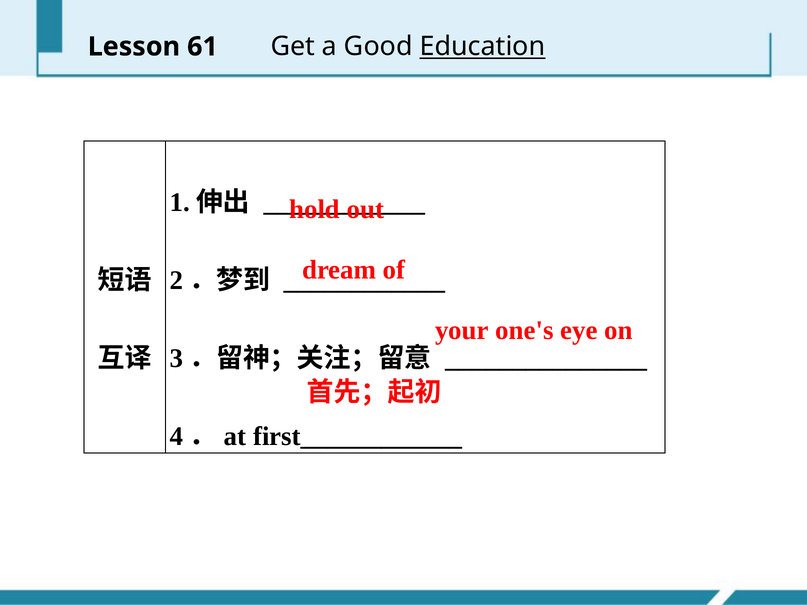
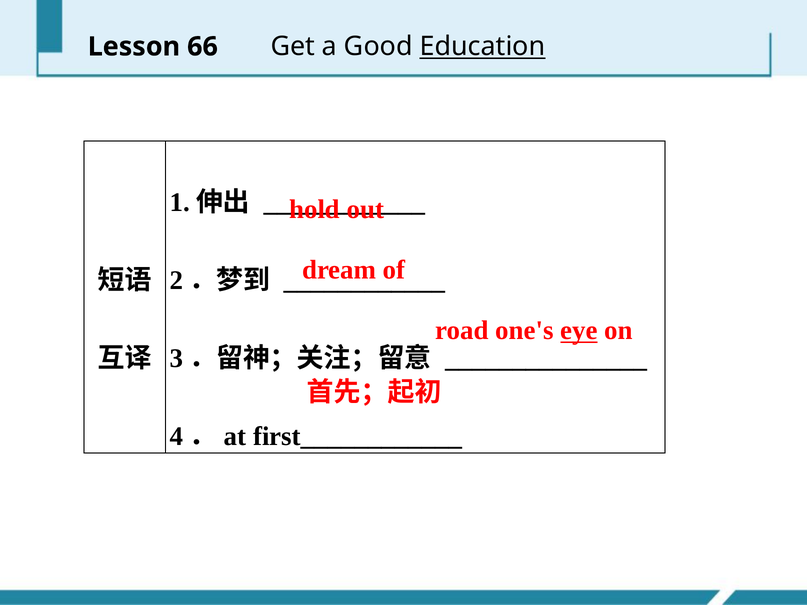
61: 61 -> 66 (203, 47)
your: your -> road (462, 331)
eye underline: none -> present (579, 331)
